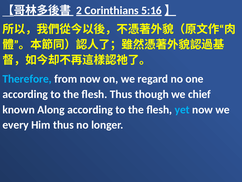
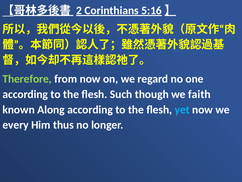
Therefore colour: light blue -> light green (27, 79)
flesh Thus: Thus -> Such (121, 94)
chief: chief -> faith (199, 94)
